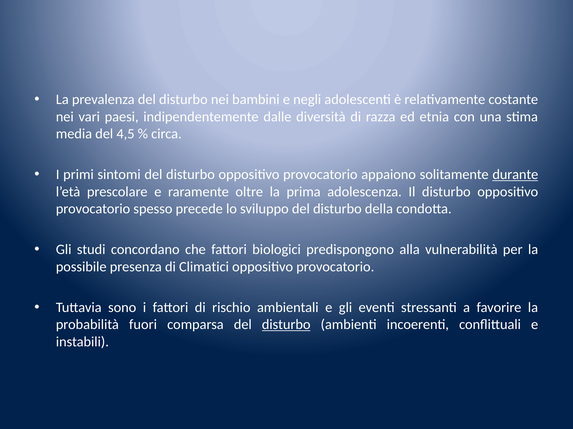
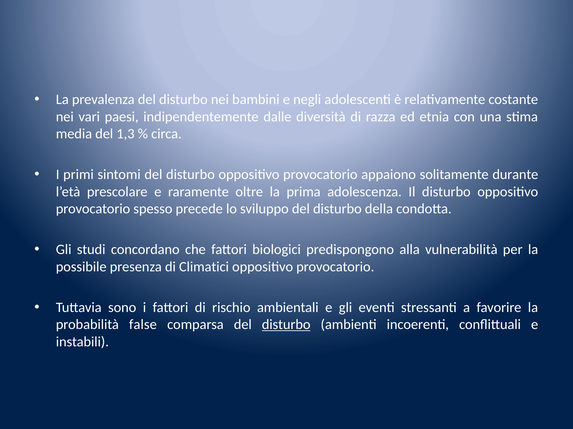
4,5: 4,5 -> 1,3 (125, 134)
durante underline: present -> none (515, 175)
fuori: fuori -> false (143, 325)
